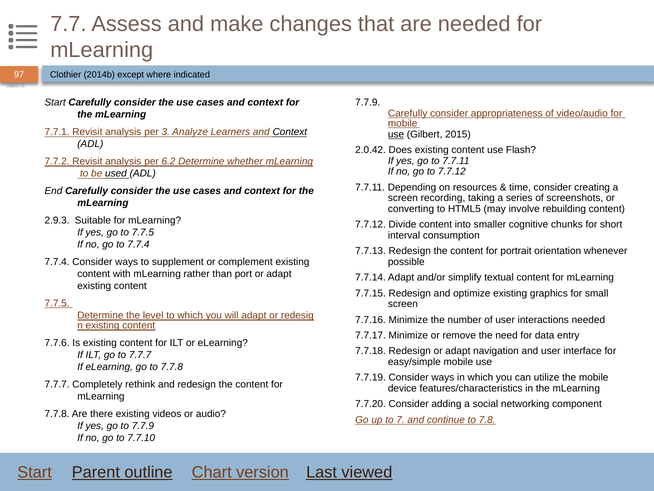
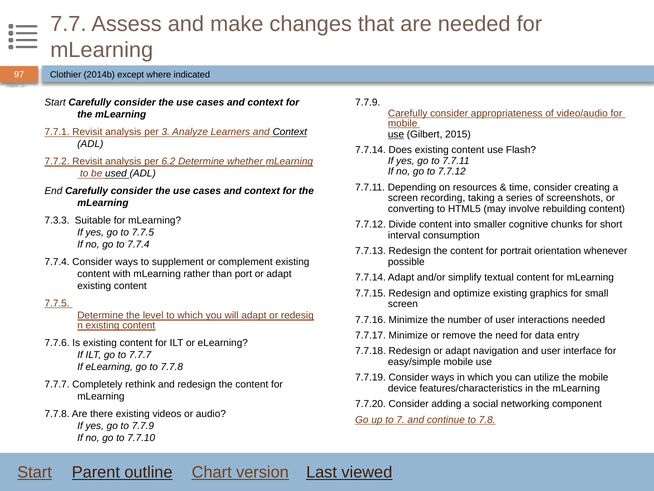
2.0.42: 2.0.42 -> 7.7.14 (371, 150)
2.9.3: 2.9.3 -> 7.3.3 (57, 220)
